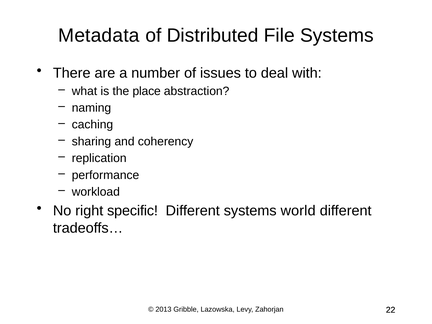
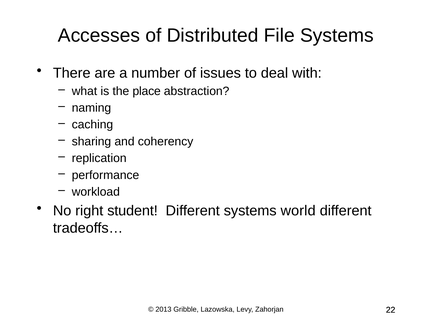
Metadata: Metadata -> Accesses (99, 36)
specific: specific -> student (133, 211)
